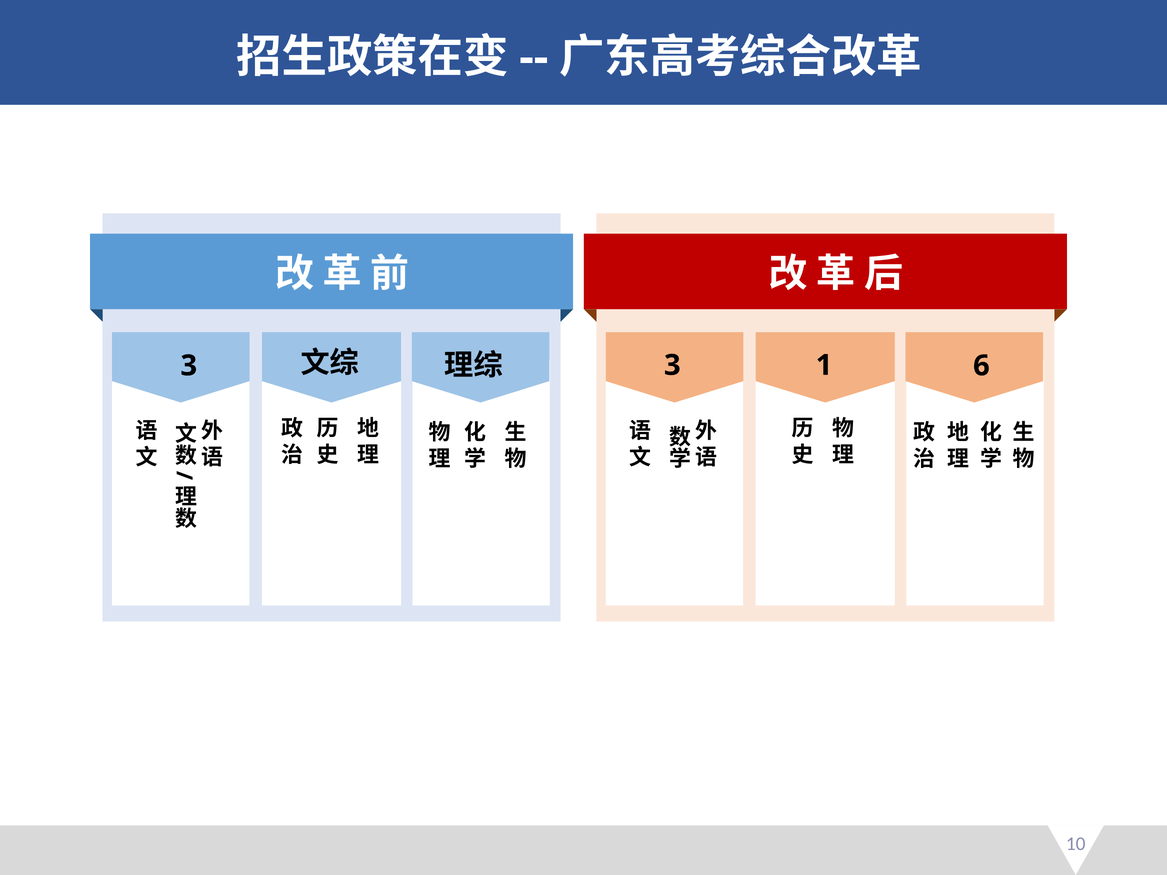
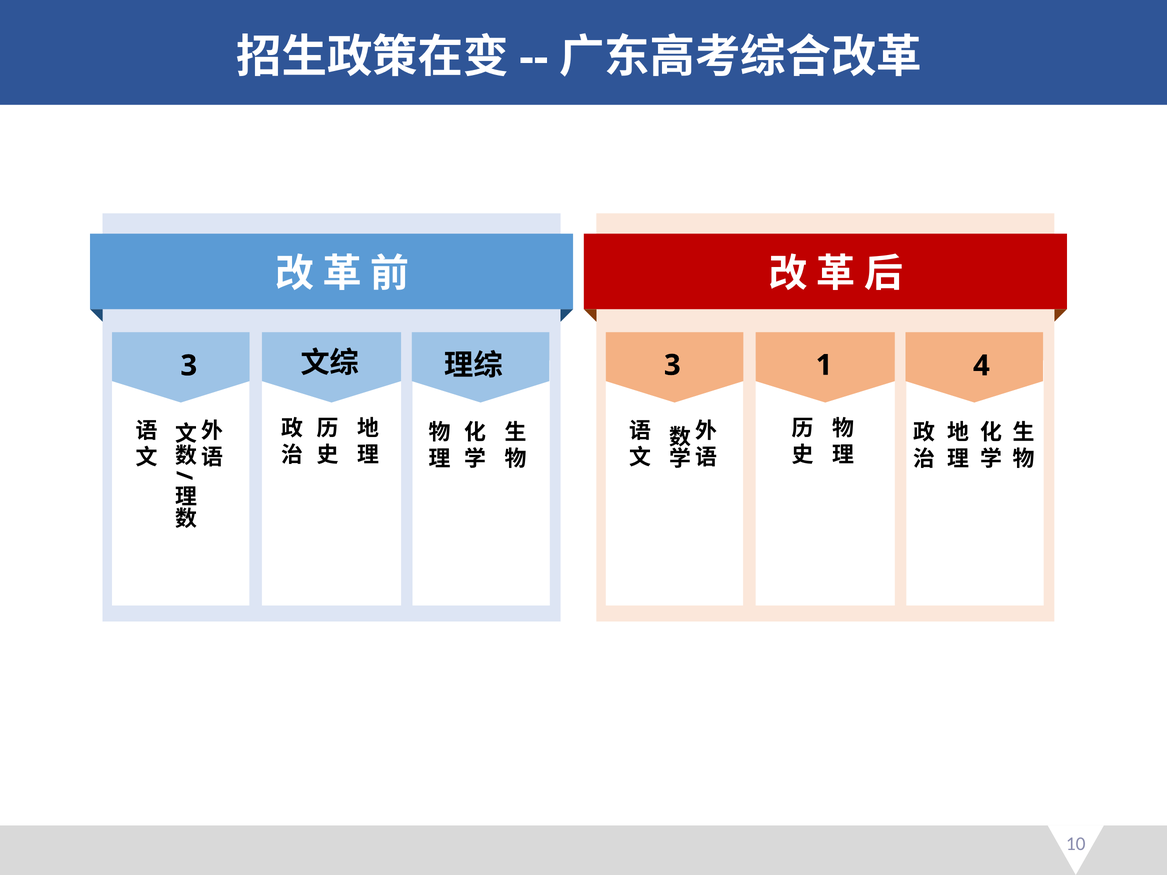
6: 6 -> 4 (981, 366)
